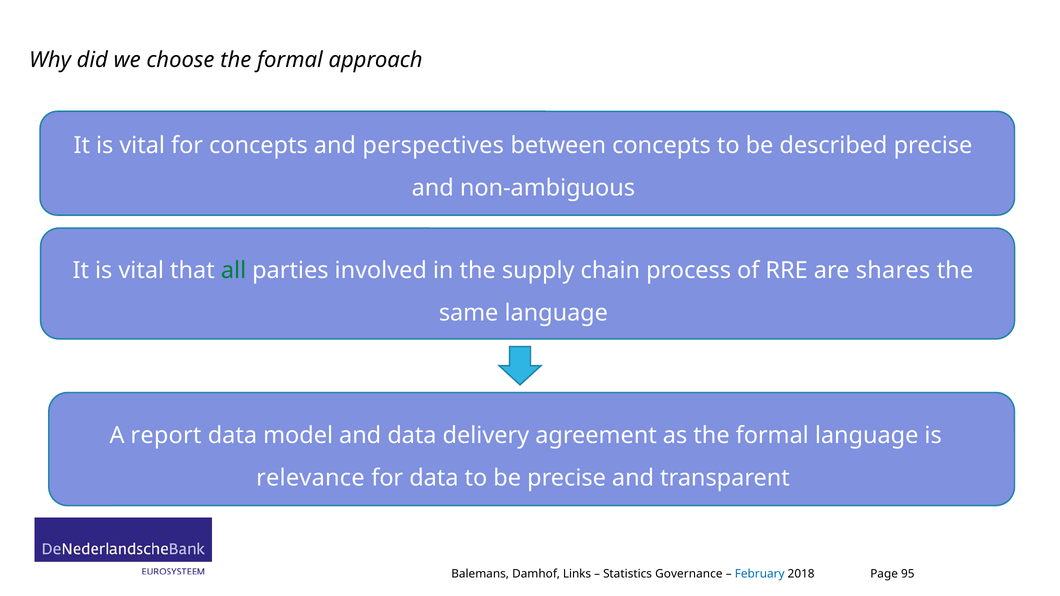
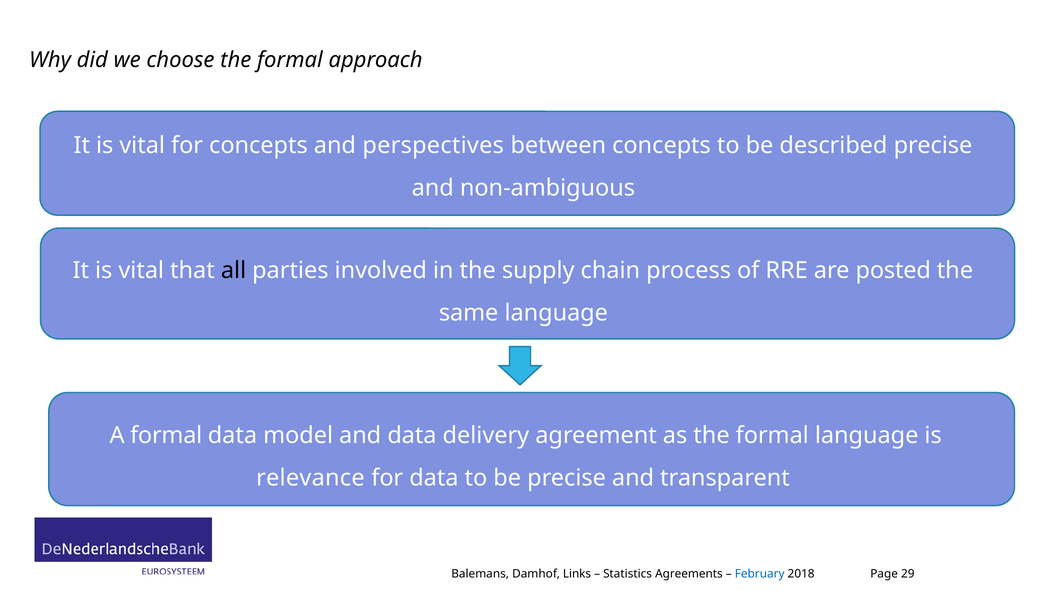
all colour: green -> black (234, 271)
shares: shares -> posted (893, 271)
A report: report -> formal (166, 436)
Governance: Governance -> Agreements (689, 574)
95: 95 -> 29 (908, 574)
